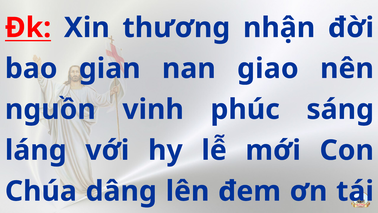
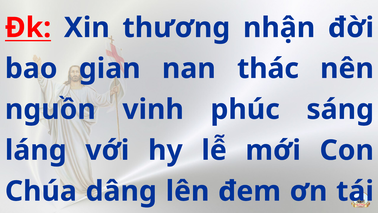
giao: giao -> thác (268, 69)
